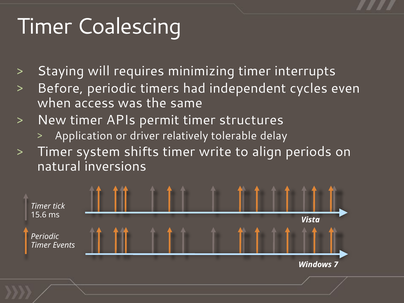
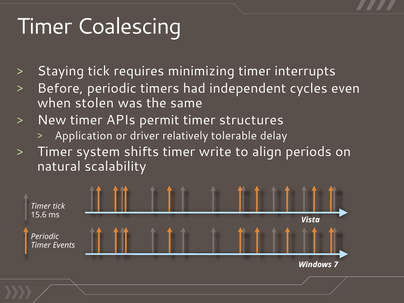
Staying will: will -> tick (99, 71)
access: access -> stolen (94, 103)
inversions: inversions -> scalability (115, 166)
